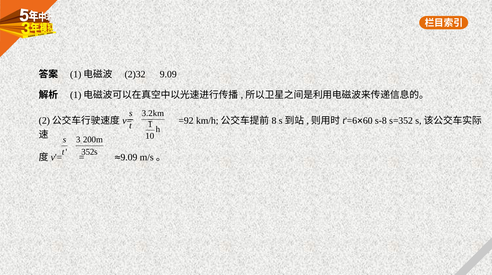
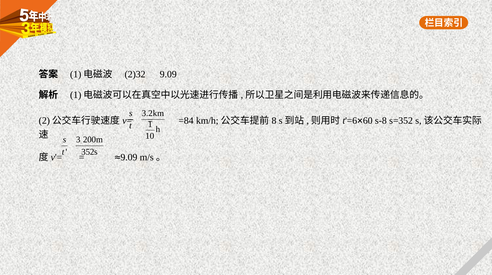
=92: =92 -> =84 (186, 121)
